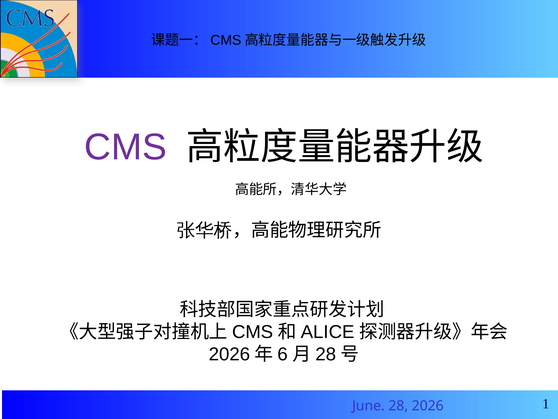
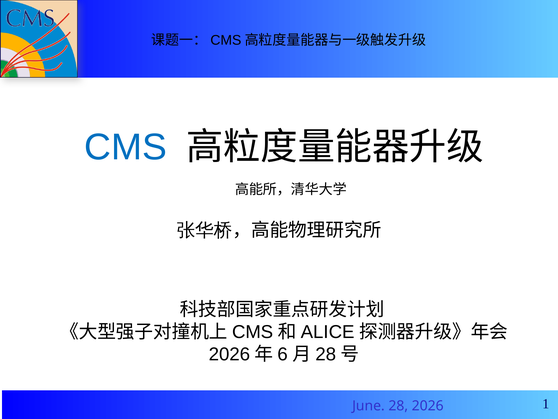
CMS colour: purple -> blue (126, 147)
